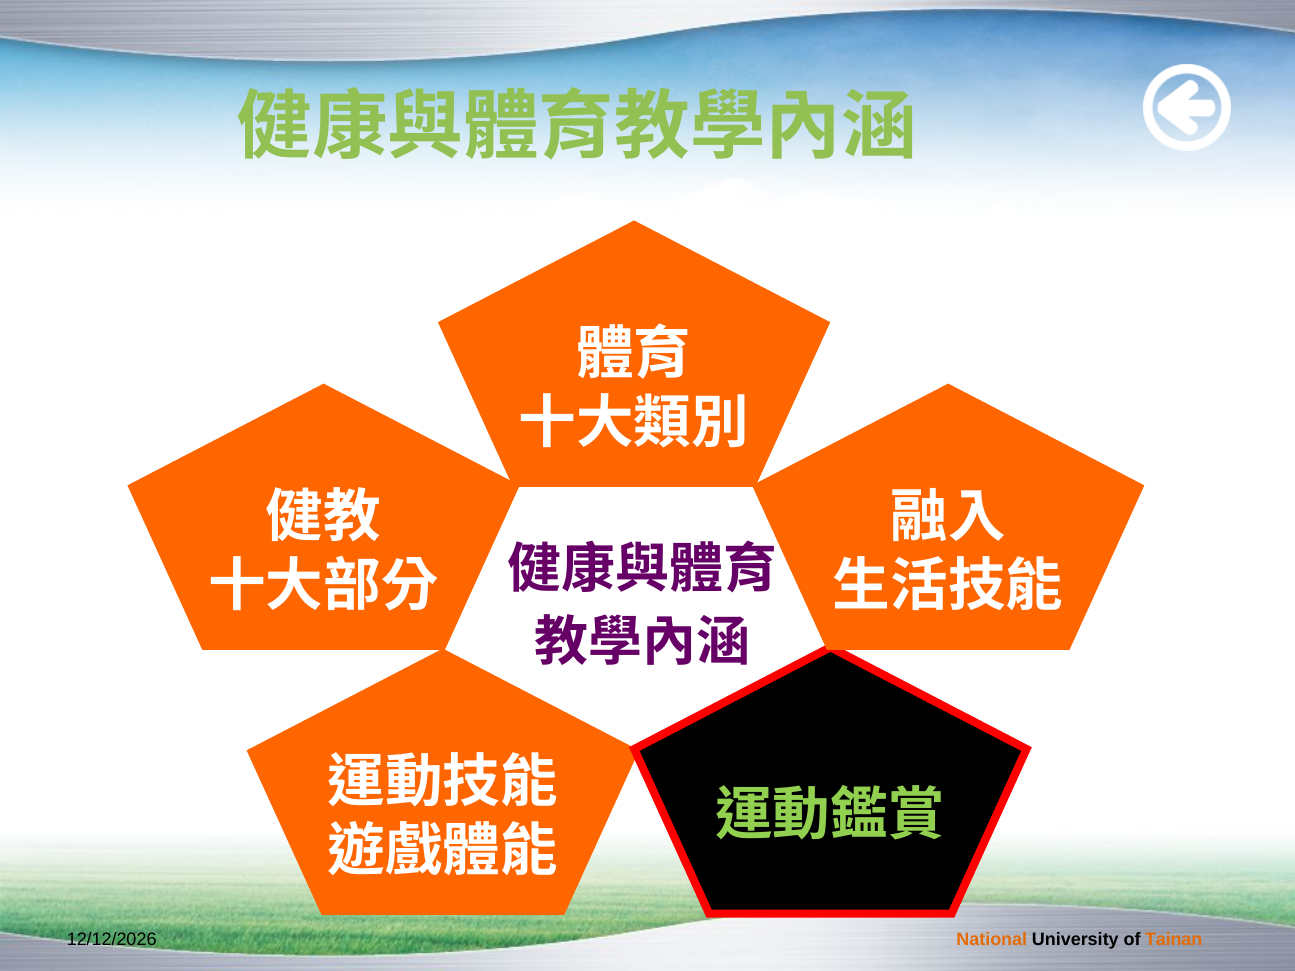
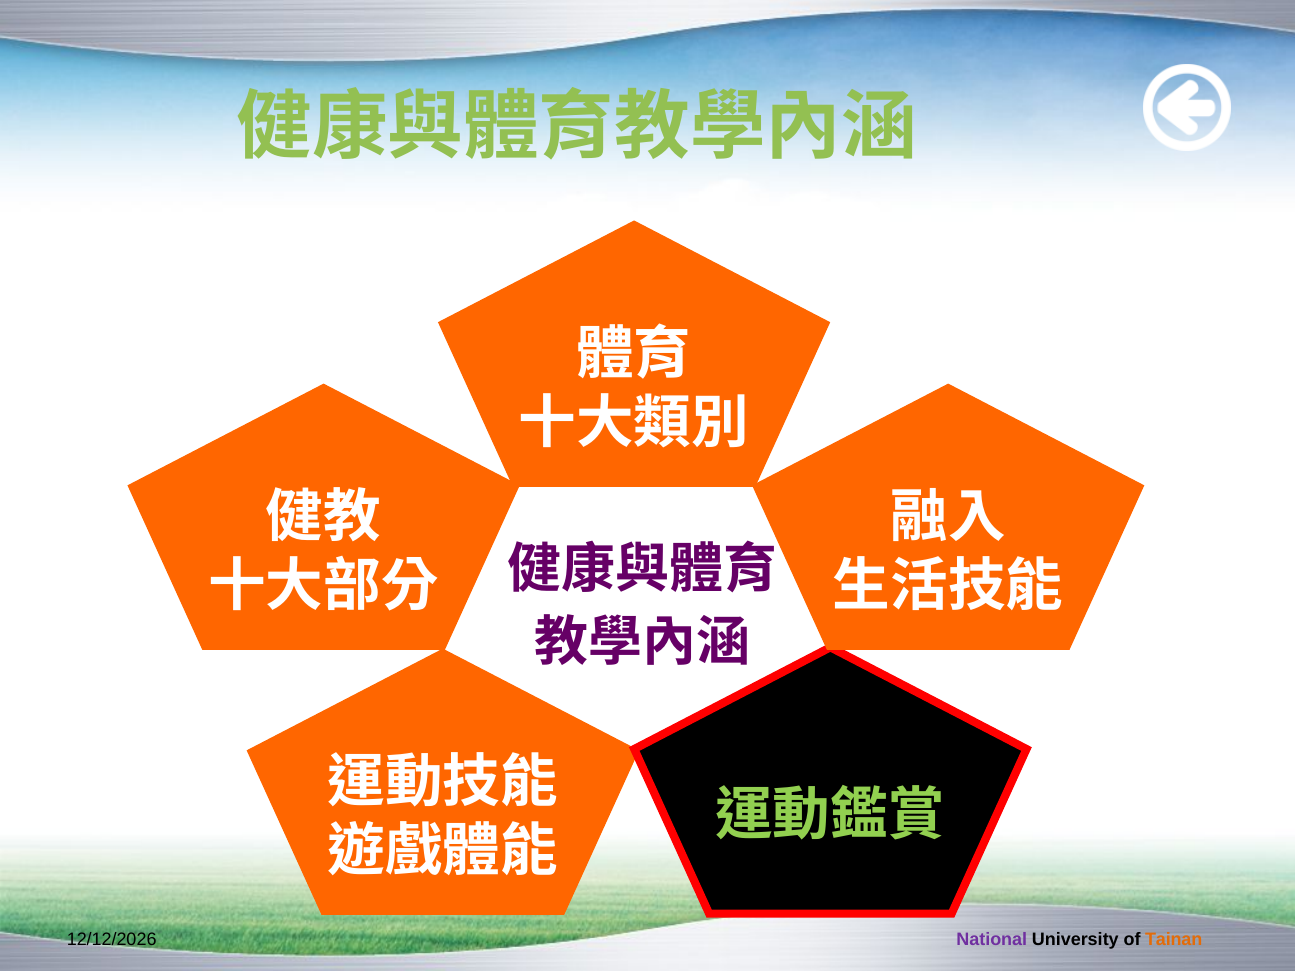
National colour: orange -> purple (992, 940)
